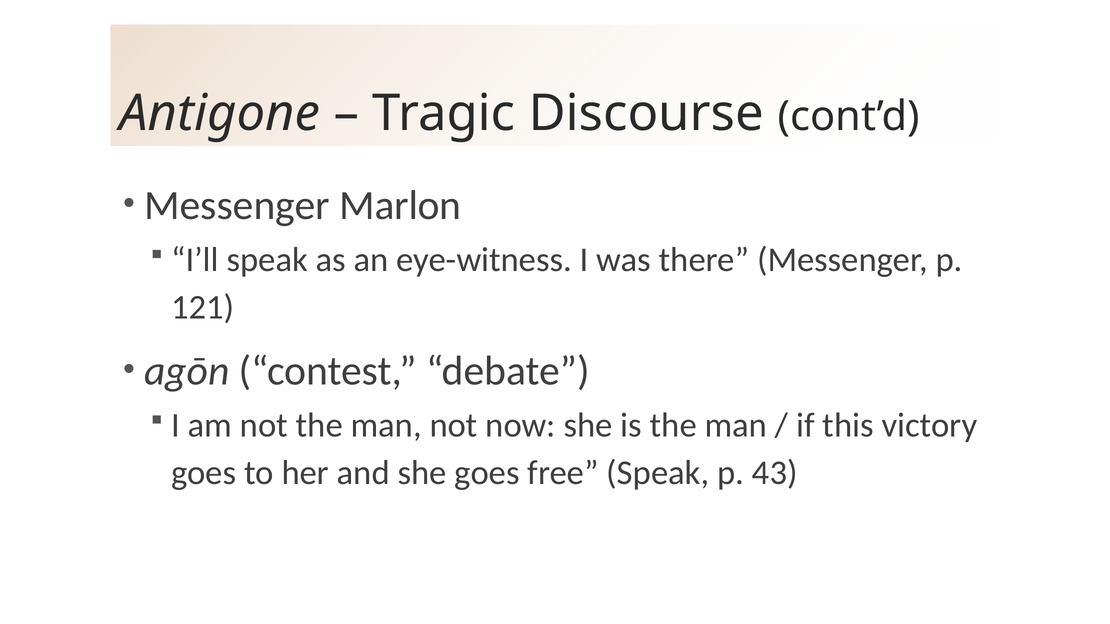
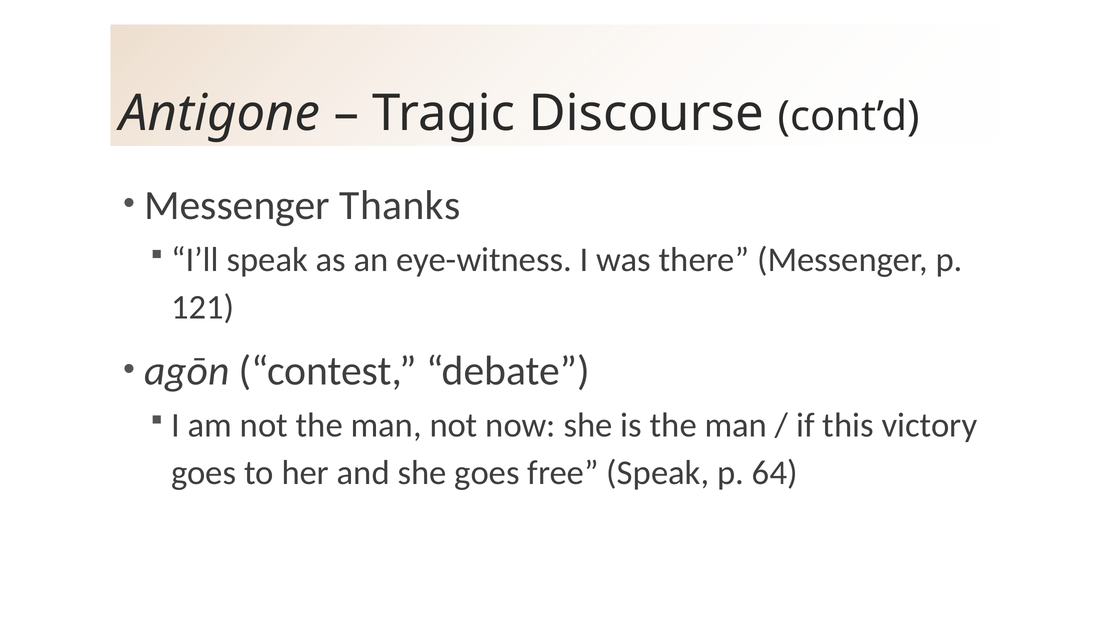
Marlon: Marlon -> Thanks (400, 206)
43: 43 -> 64 (775, 473)
